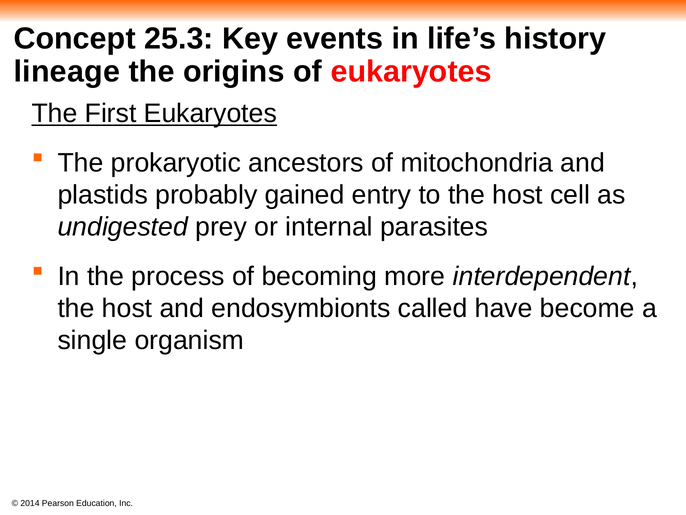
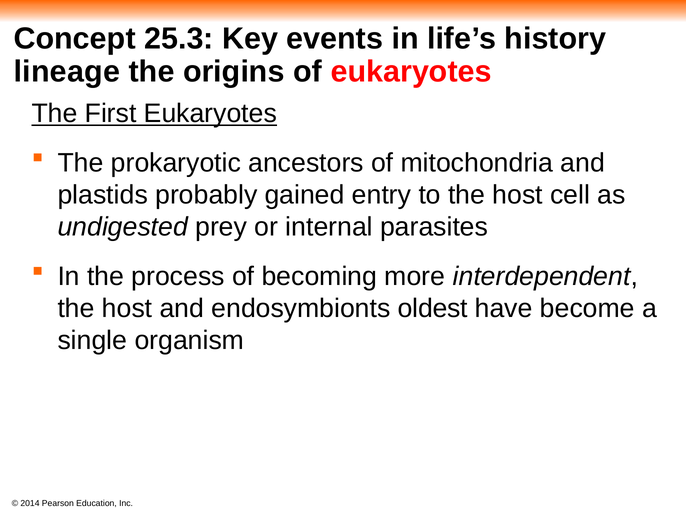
called: called -> oldest (433, 308)
